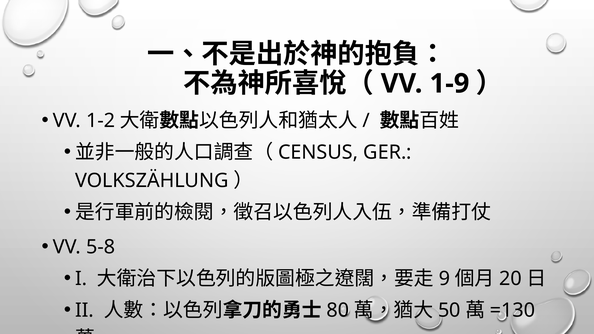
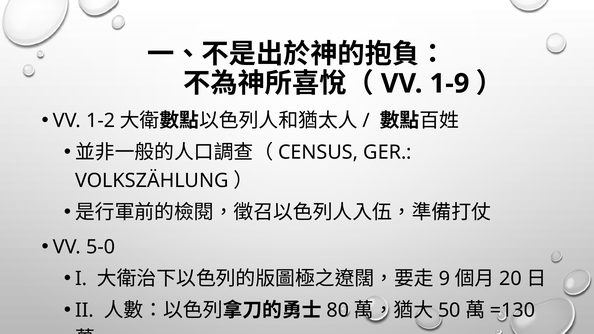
5-8: 5-8 -> 5-0 (101, 247)
